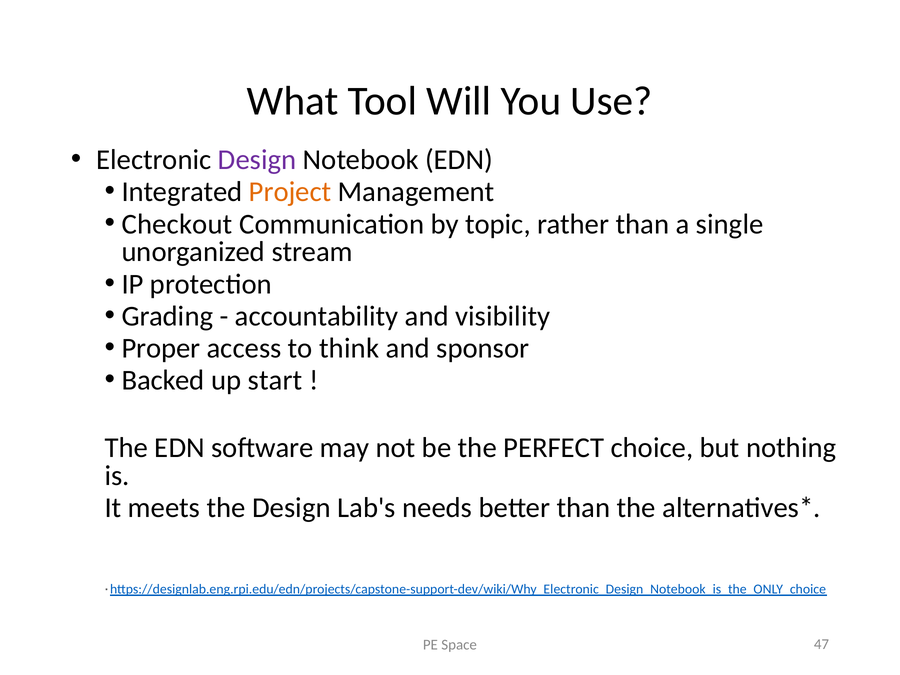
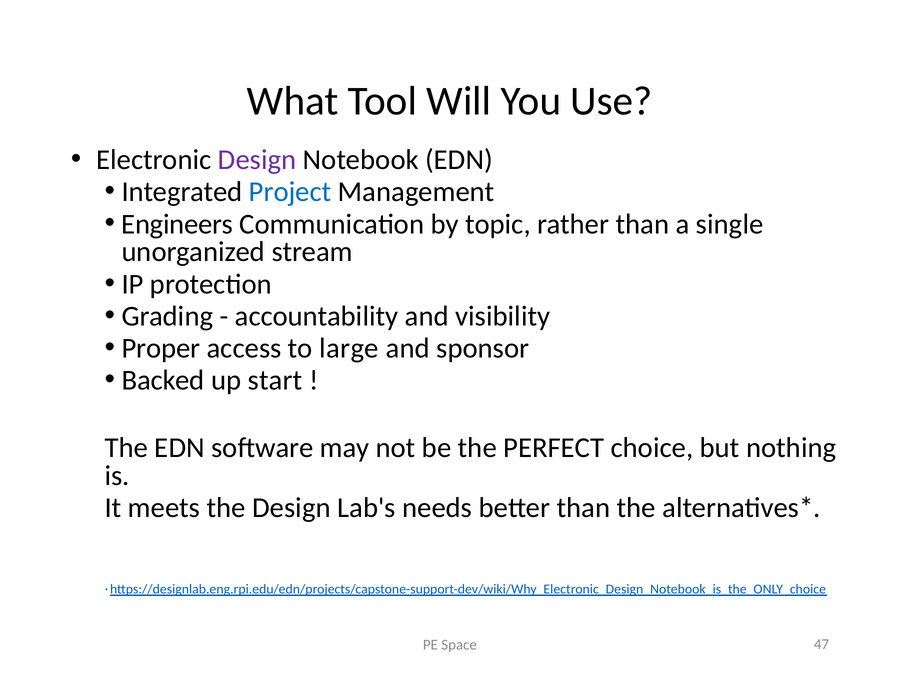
Project colour: orange -> blue (290, 192)
Checkout: Checkout -> Engineers (177, 224)
think: think -> large (349, 348)
